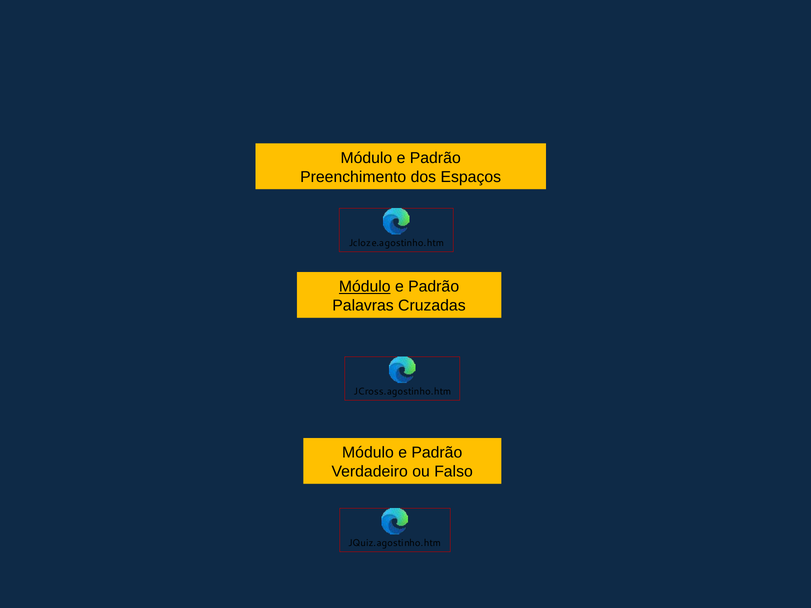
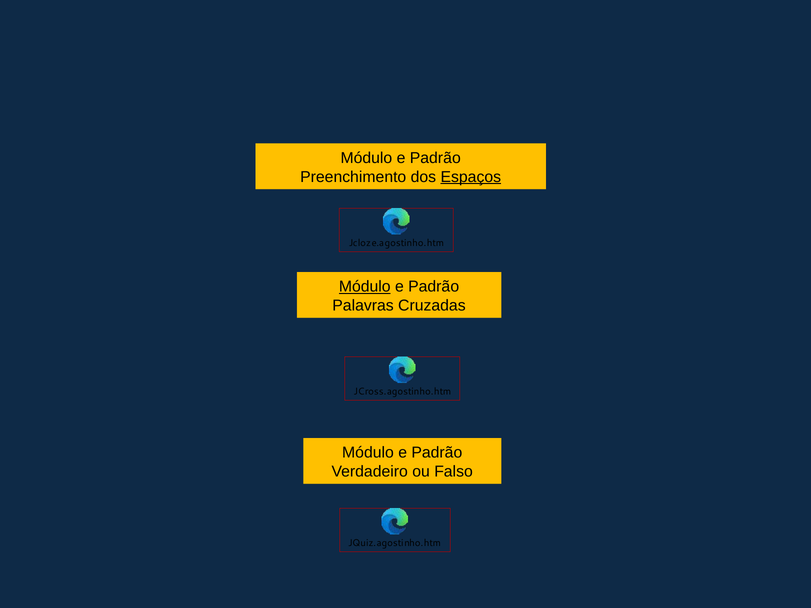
Espaços underline: none -> present (471, 177)
